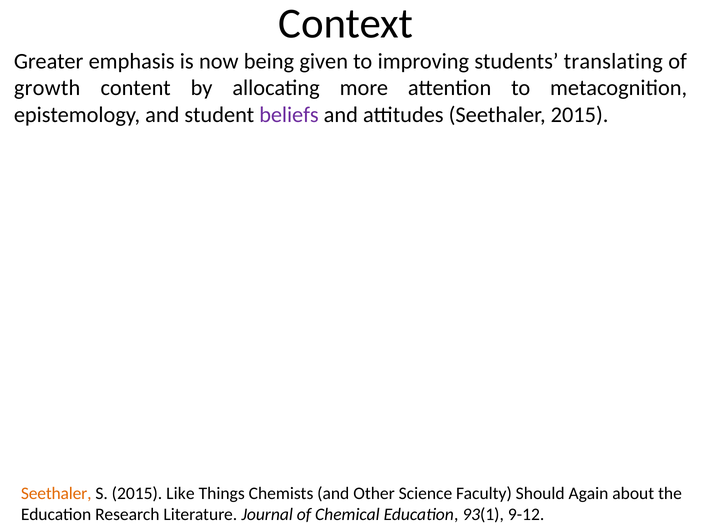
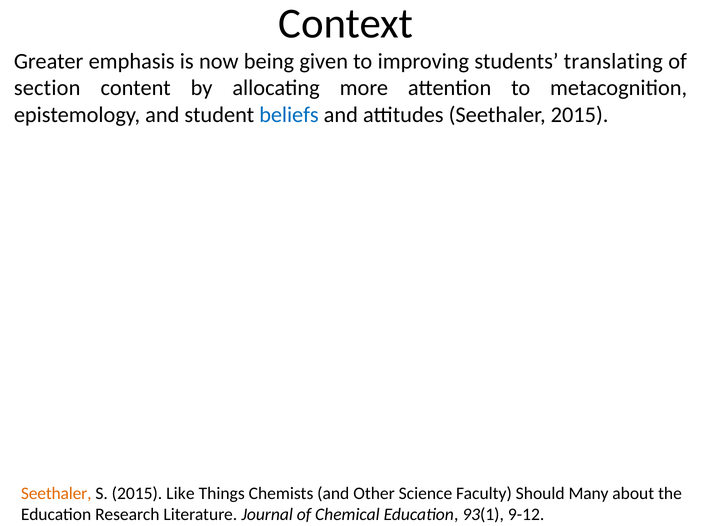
growth: growth -> section (47, 88)
beliefs colour: purple -> blue (289, 115)
Again: Again -> Many (589, 493)
